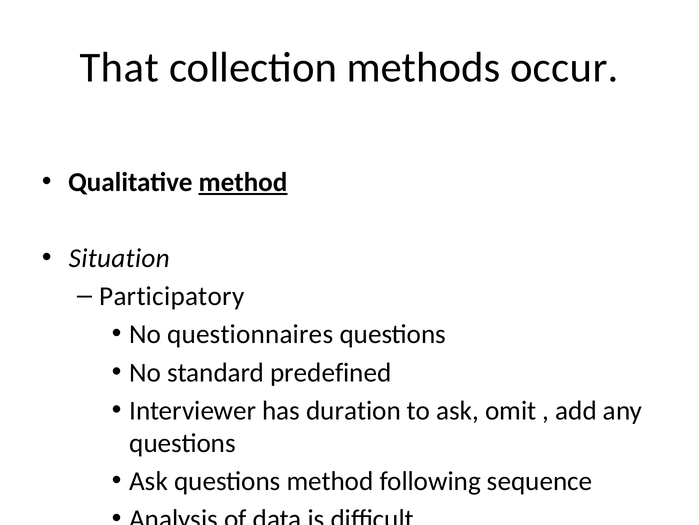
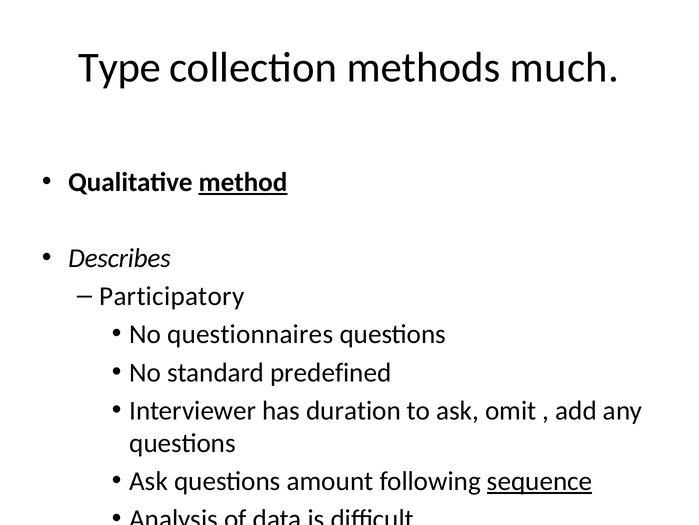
That: That -> Type (120, 68)
occur: occur -> much (564, 68)
Situation: Situation -> Describes (119, 258)
questions method: method -> amount (330, 481)
sequence underline: none -> present (540, 481)
